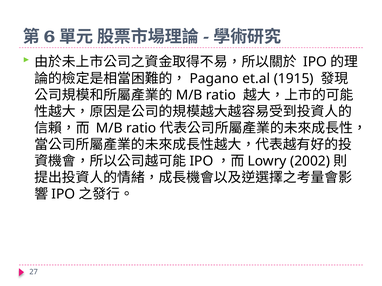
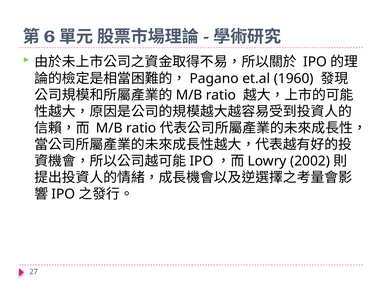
1915: 1915 -> 1960 (294, 79)
